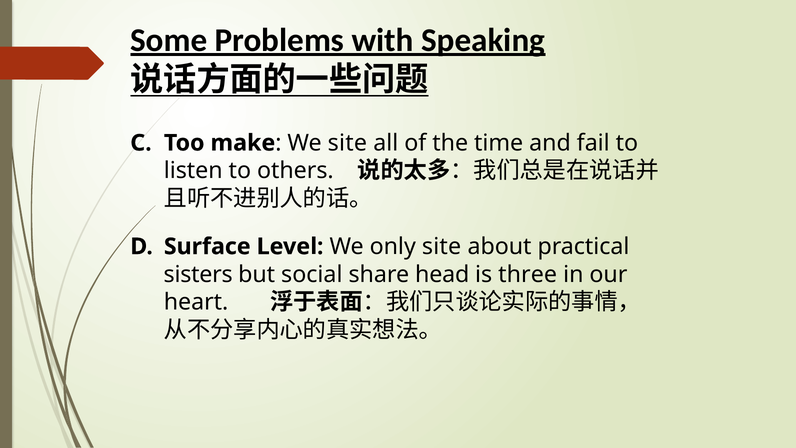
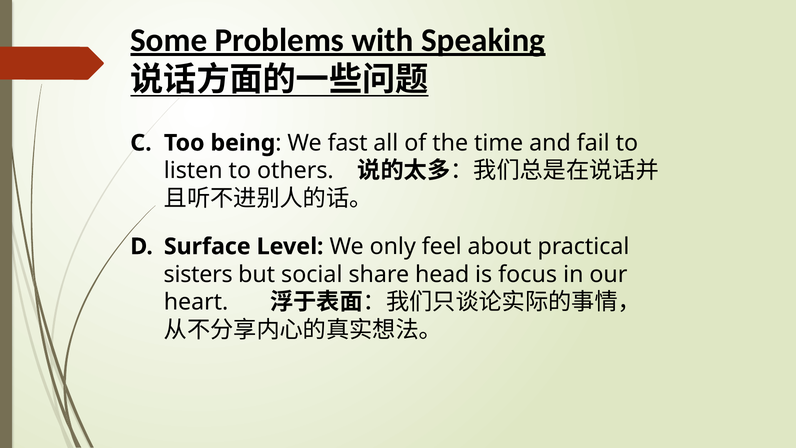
make: make -> being (243, 143)
We site: site -> fast (348, 143)
only site: site -> feel (442, 246)
three: three -> focus (528, 274)
